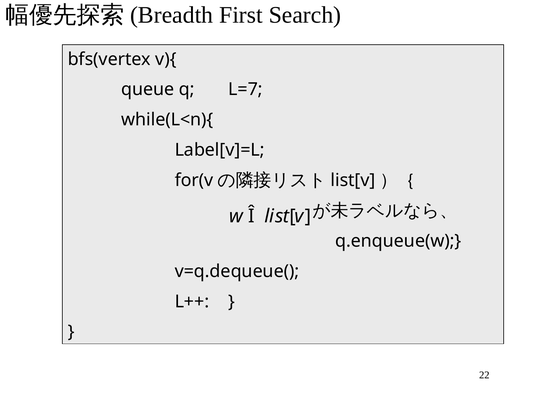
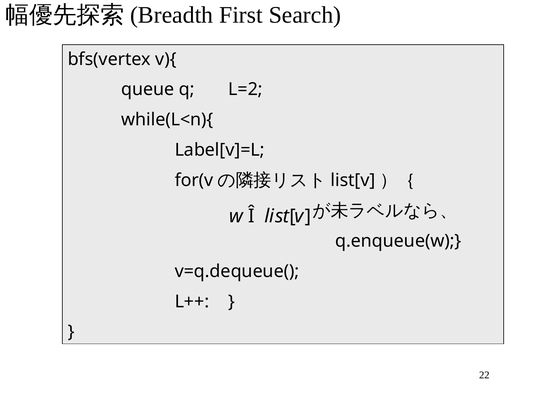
L=7: L=7 -> L=2 (245, 89)
